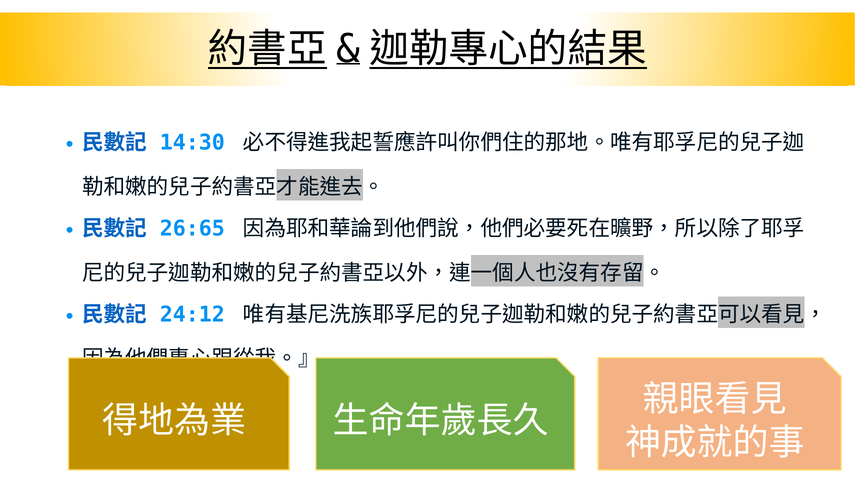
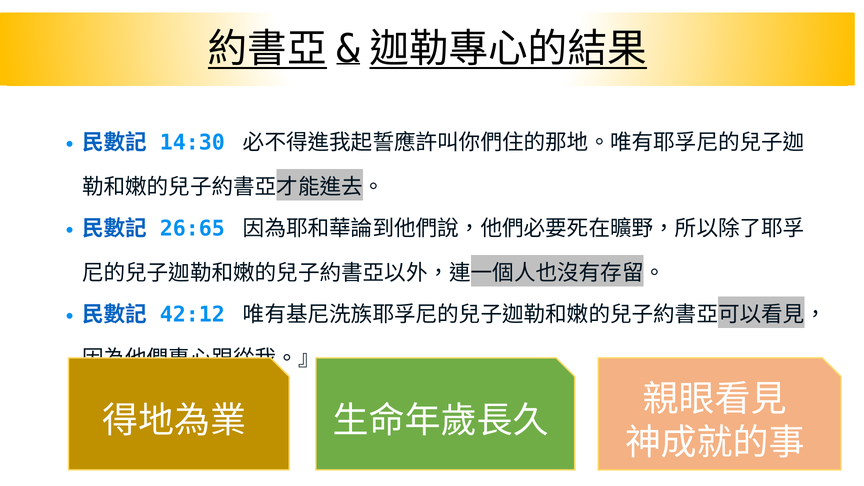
24:12: 24:12 -> 42:12 (192, 315)
